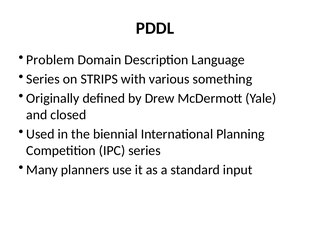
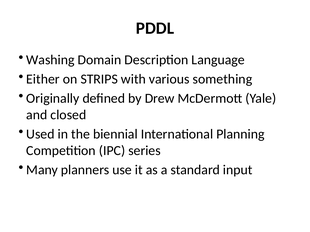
Problem: Problem -> Washing (50, 60)
Series: Series -> Either (43, 79)
